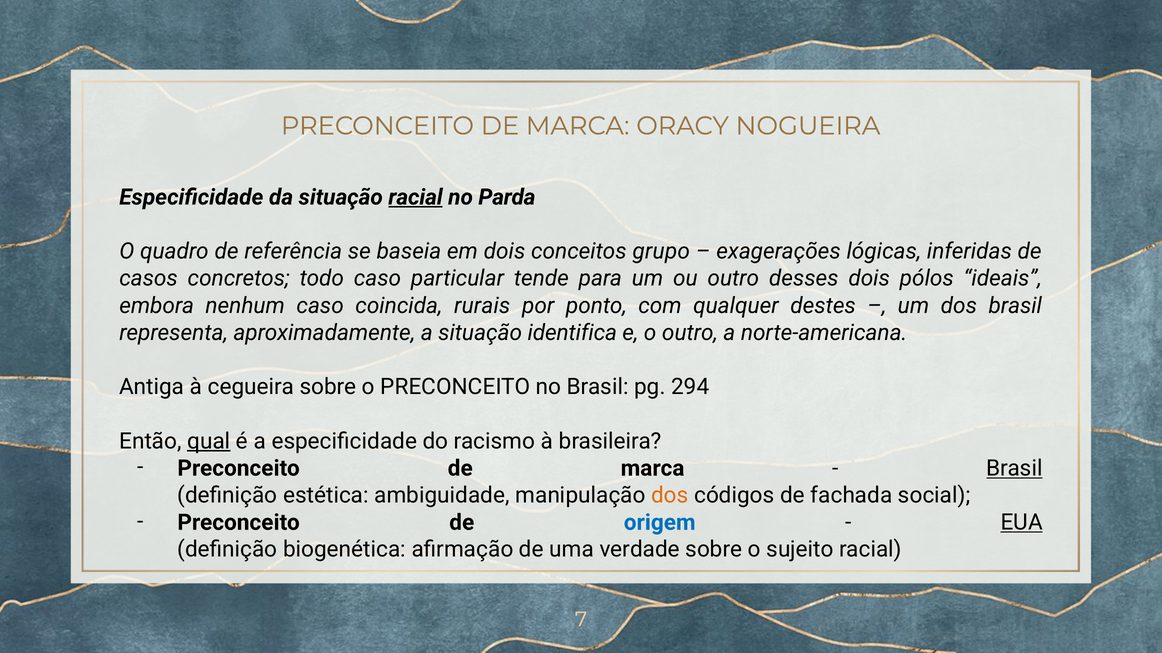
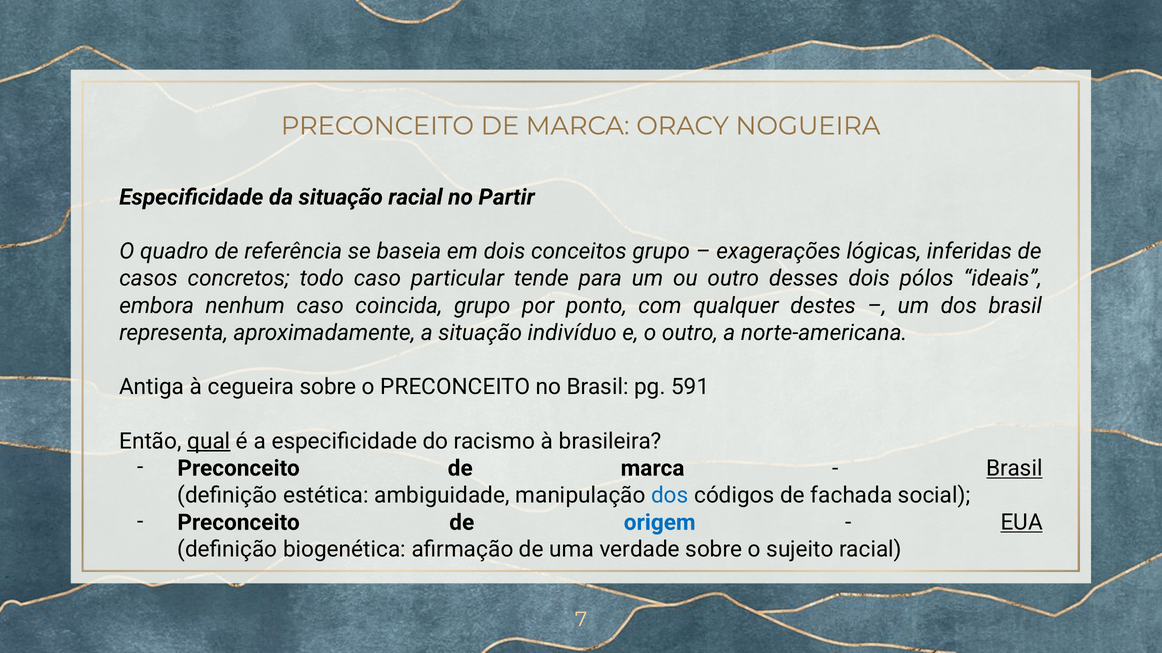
racial underline: present -> none (415, 197)
Parda: Parda -> Partir (507, 197)
coincida rurais: rurais -> grupo (482, 306)
identifica: identifica -> indivíduo (572, 333)
294: 294 -> 591 (690, 387)
dos colour: orange -> blue (670, 496)
